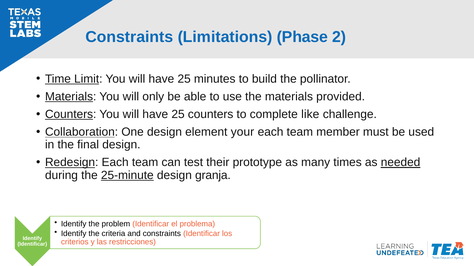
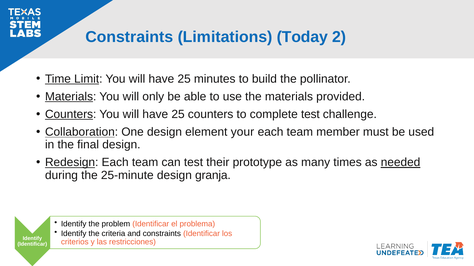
Phase: Phase -> Today (302, 37)
complete like: like -> test (310, 115)
25-minute underline: present -> none (127, 176)
